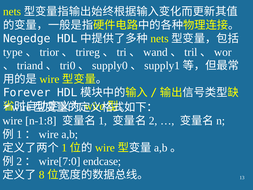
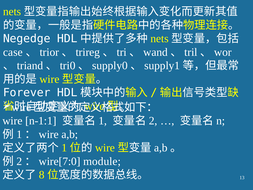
type: type -> case (13, 52)
n-1:8: n-1:8 -> n-1:1 (41, 121)
endcase: endcase -> module (102, 161)
